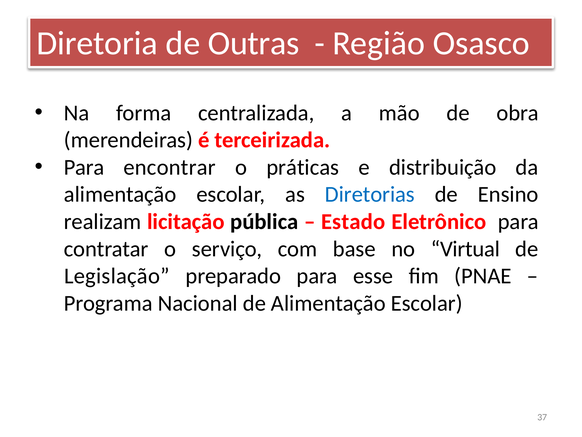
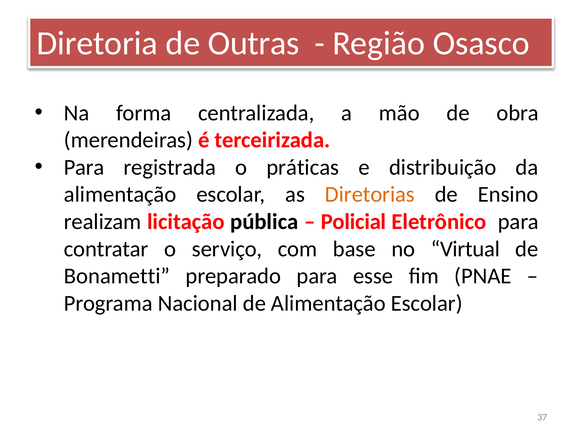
encontrar: encontrar -> registrada (170, 167)
Diretorias colour: blue -> orange (370, 194)
Estado: Estado -> Policial (353, 221)
Legislação: Legislação -> Bonametti (117, 276)
